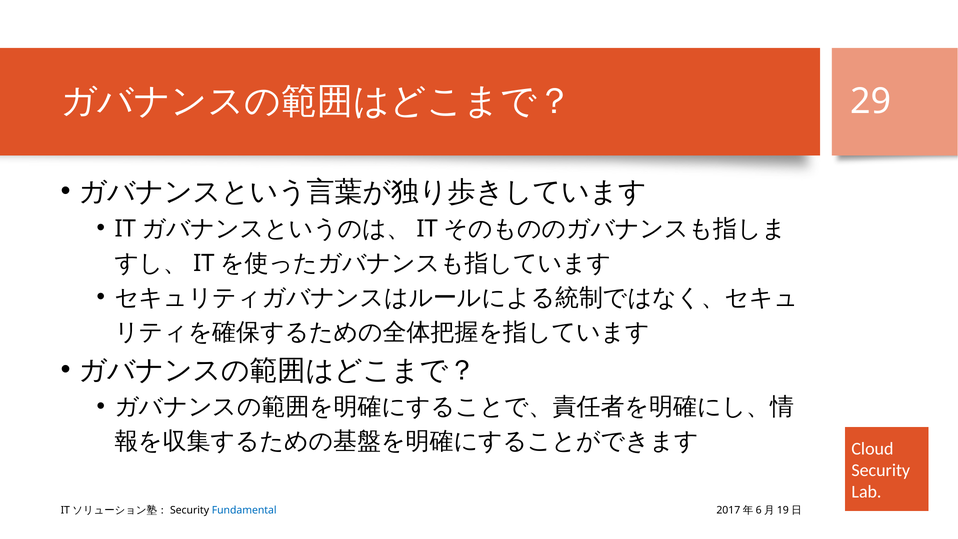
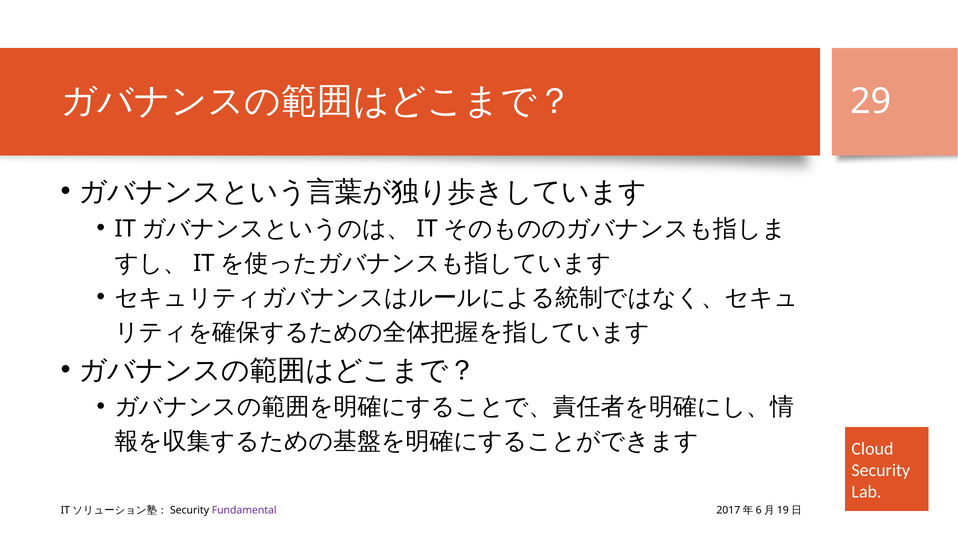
Fundamental colour: blue -> purple (244, 510)
